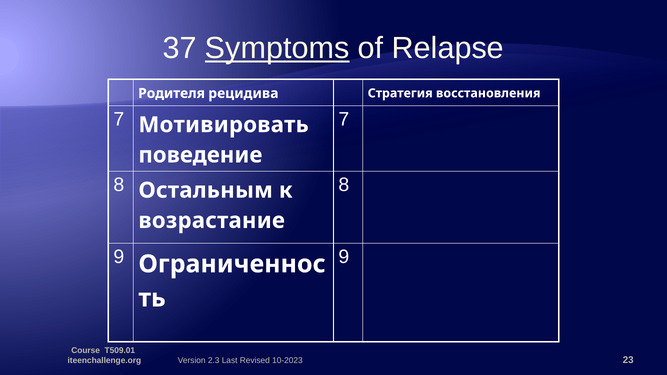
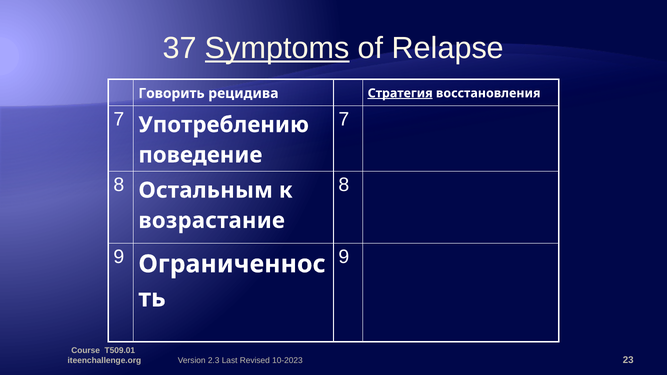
Родителя: Родителя -> Говорить (172, 93)
Стратегия underline: none -> present (400, 93)
Мотивировать: Мотивировать -> Употреблению (224, 125)
